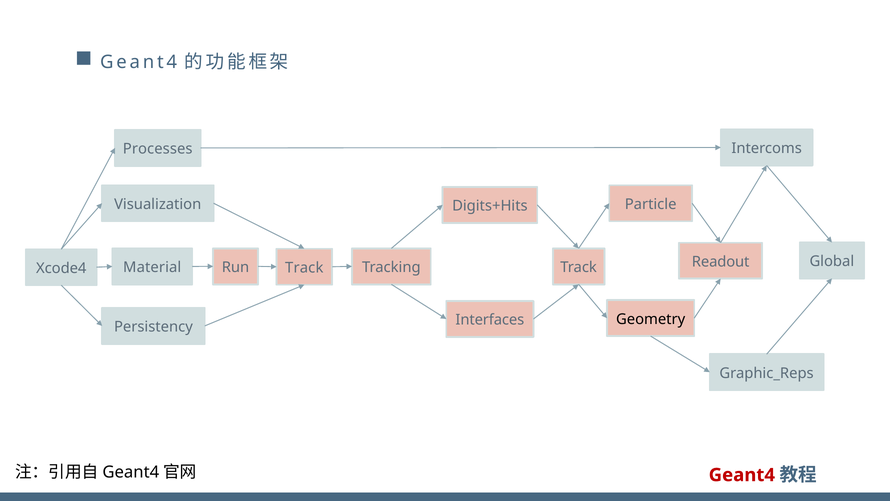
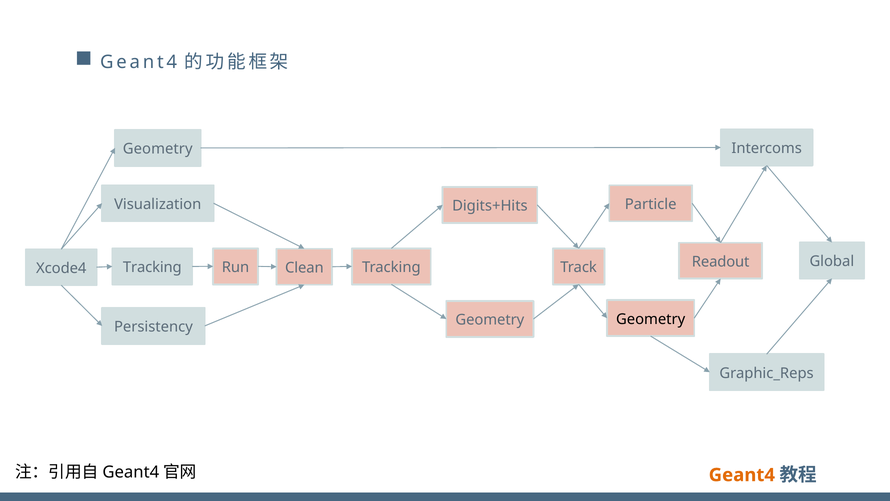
Processes: Processes -> Geometry (158, 149)
Run Track: Track -> Clean (304, 268)
Material: Material -> Tracking (152, 267)
Interfaces: Interfaces -> Geometry (490, 320)
Geant4 colour: red -> orange (742, 475)
